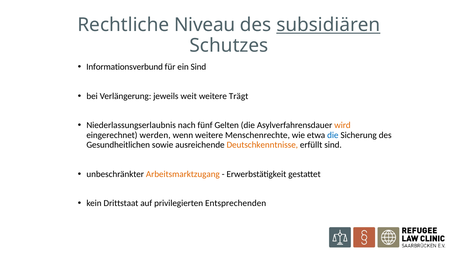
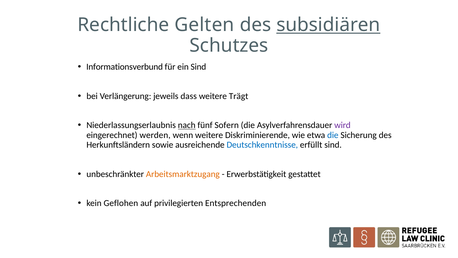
Niveau: Niveau -> Gelten (204, 25)
weit: weit -> dass (189, 96)
nach underline: none -> present (187, 125)
Gelten: Gelten -> Sofern (227, 125)
wird colour: orange -> purple (342, 125)
Menschenrechte: Menschenrechte -> Diskriminierende (257, 135)
Gesundheitlichen: Gesundheitlichen -> Herkunftsländern (118, 145)
Deutschkenntnisse colour: orange -> blue (262, 145)
Drittstaat: Drittstaat -> Geflohen (121, 203)
